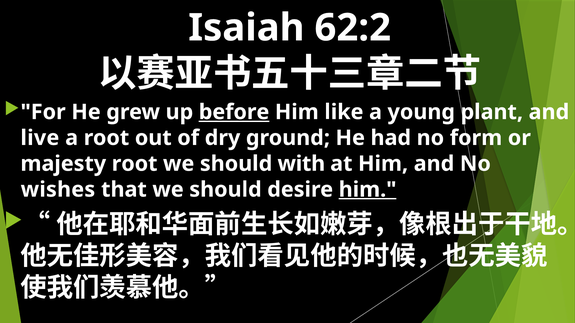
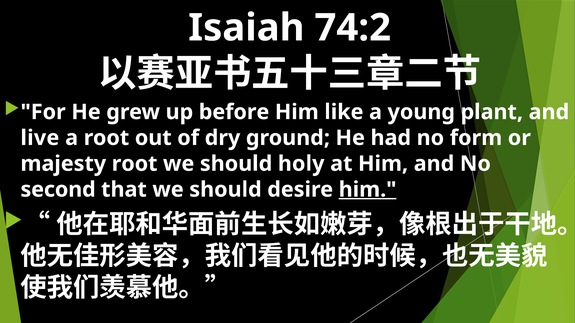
62:2: 62:2 -> 74:2 (353, 28)
before underline: present -> none (234, 112)
with: with -> holy (301, 164)
wishes: wishes -> second (58, 190)
